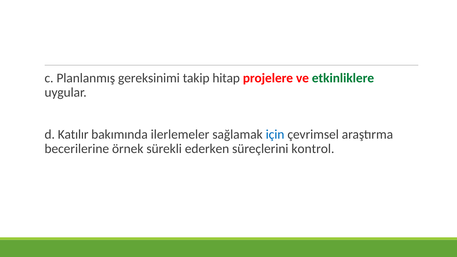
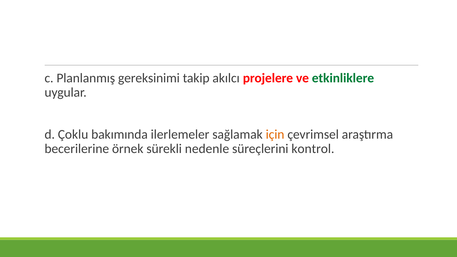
hitap: hitap -> akılcı (226, 78)
Katılır: Katılır -> Çoklu (73, 135)
için colour: blue -> orange (275, 135)
ederken: ederken -> nedenle (207, 149)
